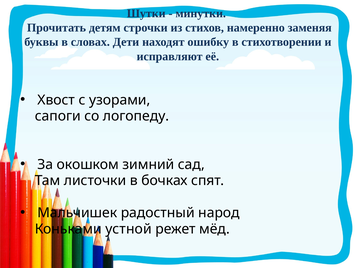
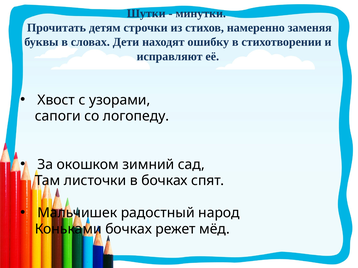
Коньками устной: устной -> бочках (129, 229)
